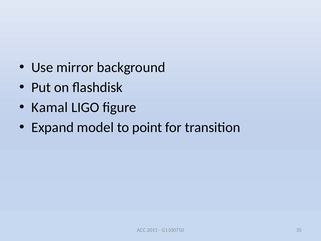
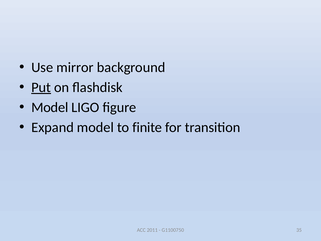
Put underline: none -> present (41, 87)
Kamal: Kamal -> Model (50, 107)
point: point -> finite (147, 127)
